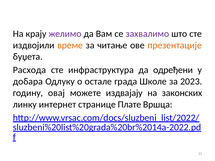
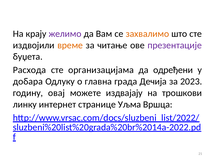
захвалимо colour: purple -> orange (147, 34)
презентације colour: orange -> purple (175, 45)
инфраструктура: инфраструктура -> организацијама (101, 70)
остале: остале -> главна (98, 82)
Школе: Школе -> Дечија (153, 82)
законских: законских -> трошкови (182, 93)
Плате: Плате -> Уљма (129, 105)
